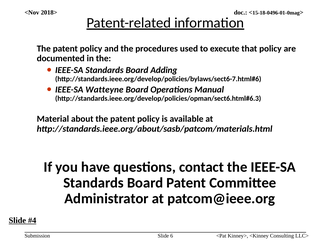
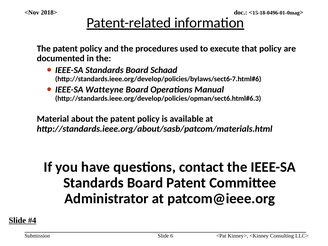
Adding: Adding -> Schaad (164, 70)
